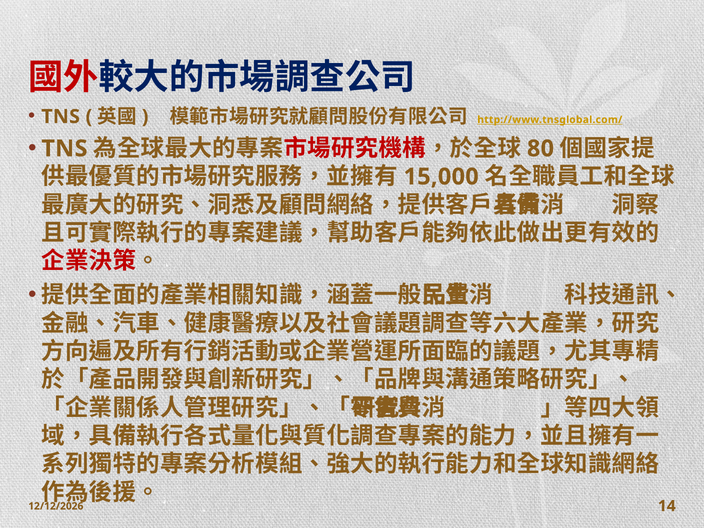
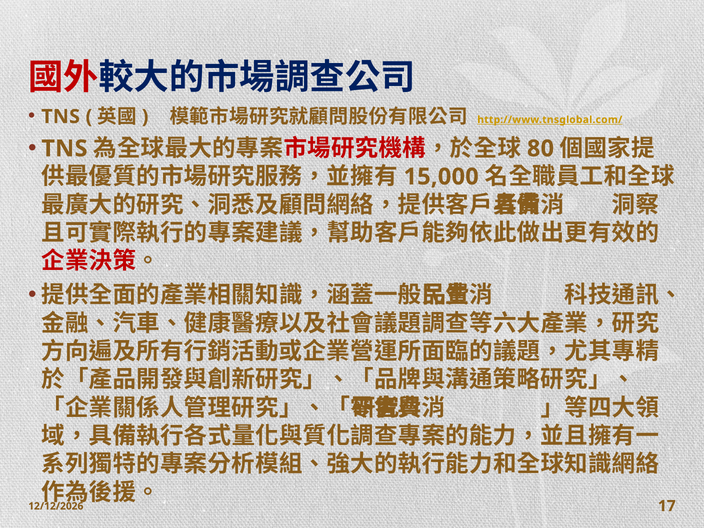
14: 14 -> 17 (667, 506)
